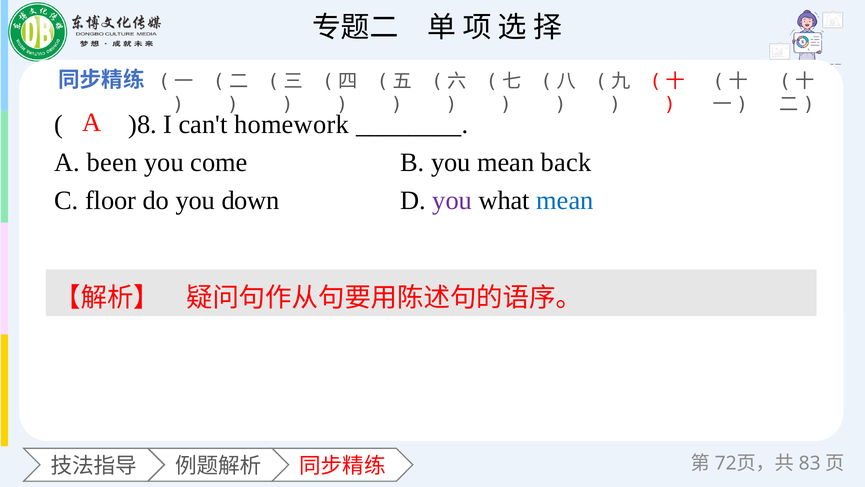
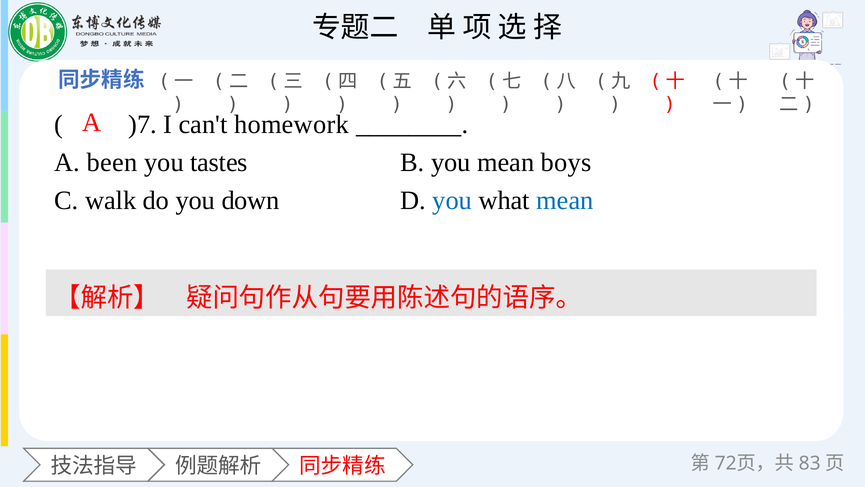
)8: )8 -> )7 (143, 124)
come: come -> tastes (219, 162)
back: back -> boys (566, 162)
floor: floor -> walk (111, 200)
you colour: purple -> blue (452, 200)
